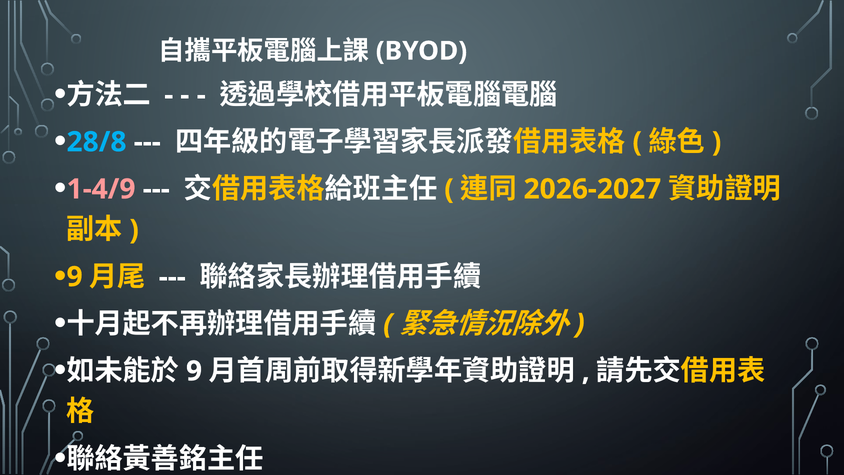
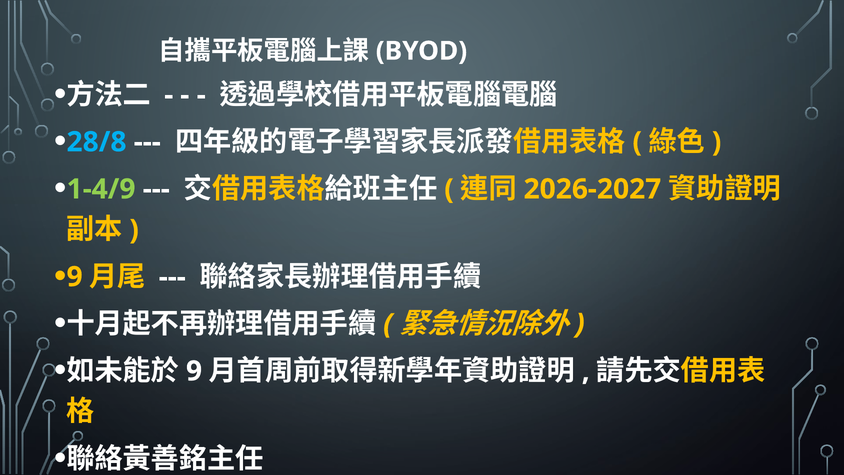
1-4/9 colour: pink -> light green (101, 189)
